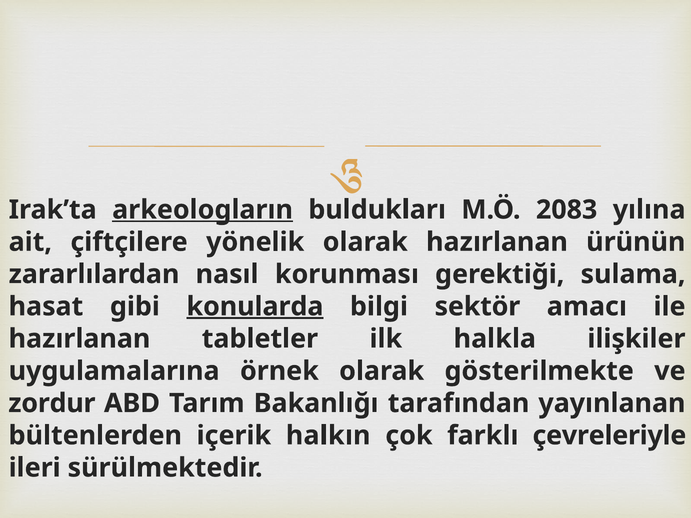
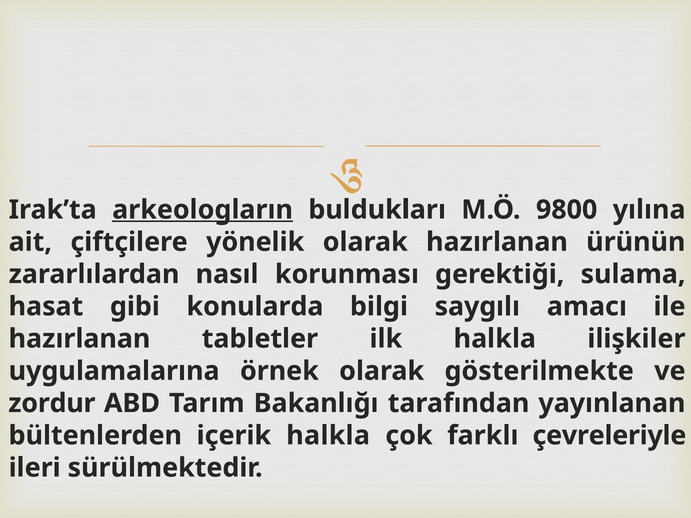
2083: 2083 -> 9800 (567, 210)
konularda underline: present -> none (255, 307)
sektör: sektör -> saygılı (477, 307)
içerik halkın: halkın -> halkla (328, 436)
